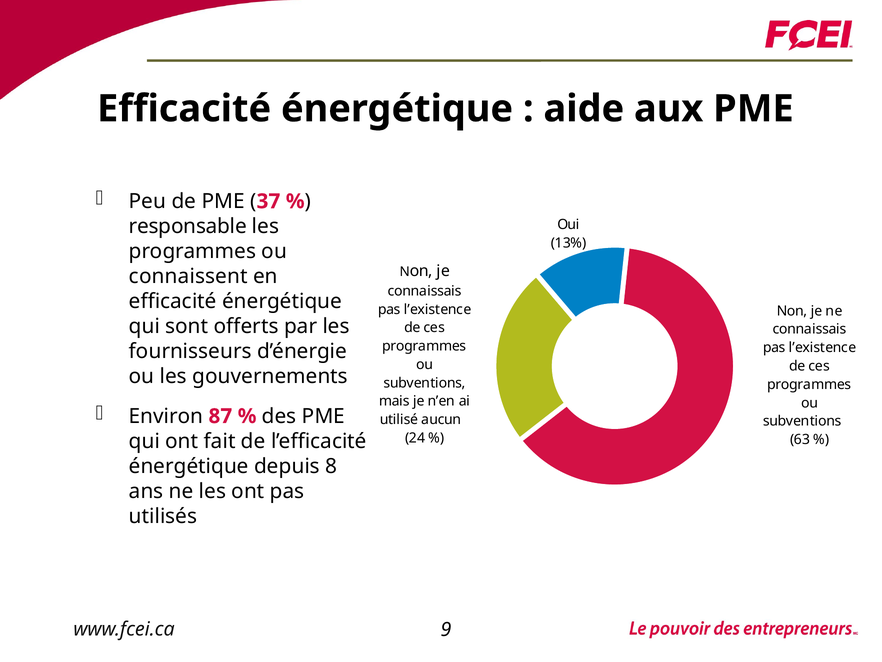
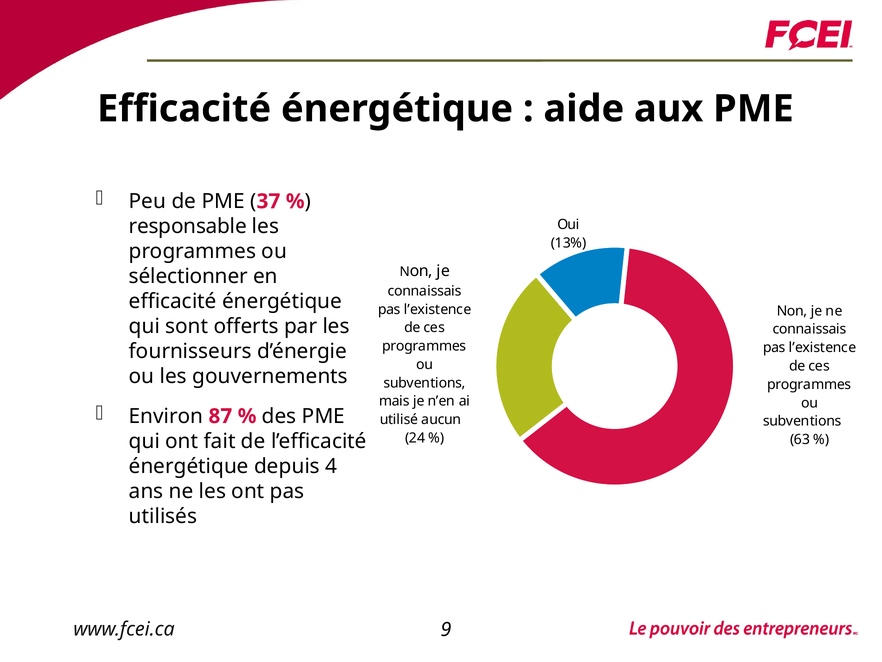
connaissent: connaissent -> sélectionner (188, 276)
8: 8 -> 4 (331, 466)
